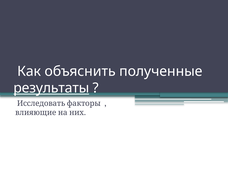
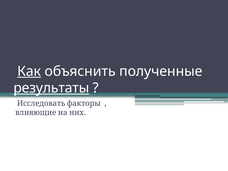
Как underline: none -> present (29, 71)
